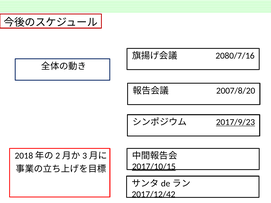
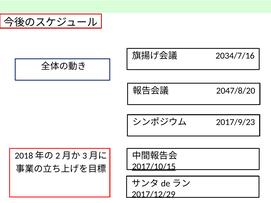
2080/7/16: 2080/7/16 -> 2034/7/16 (235, 56)
2007/8/20: 2007/8/20 -> 2047/8/20 (236, 91)
2017/9/23 underline: present -> none (235, 122)
2017/12/42: 2017/12/42 -> 2017/12/29 (154, 195)
